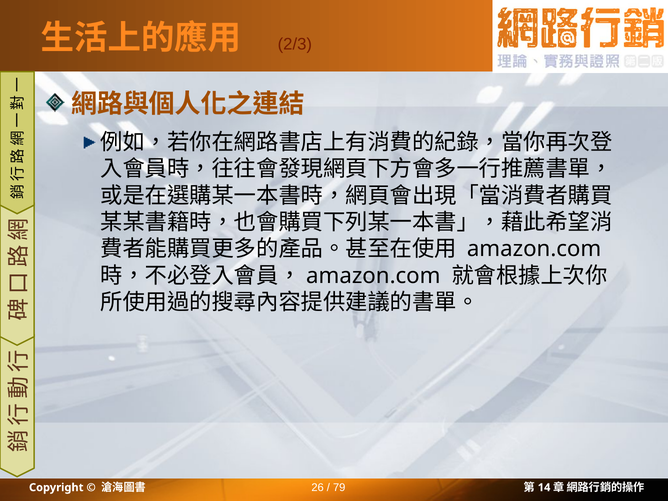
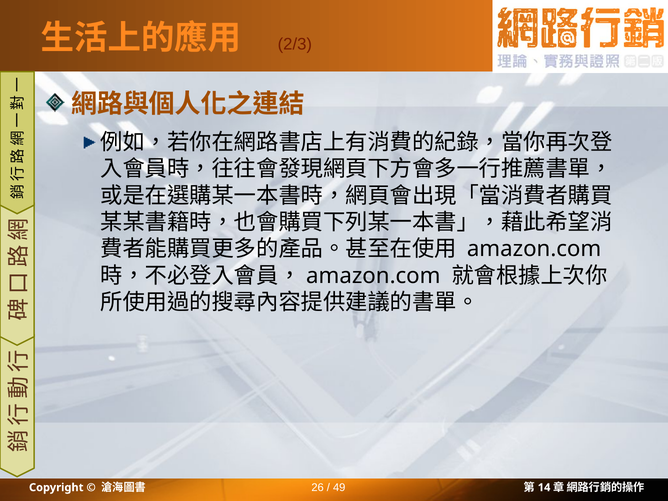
79: 79 -> 49 (339, 487)
